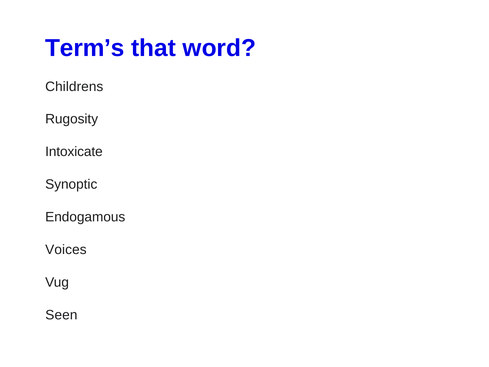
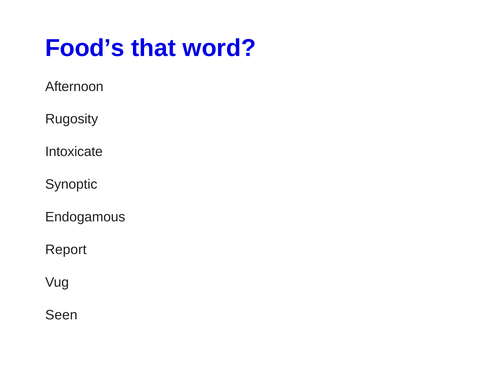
Term’s: Term’s -> Food’s (85, 48)
Childrens: Childrens -> Afternoon (74, 86)
Voices: Voices -> Report (66, 250)
